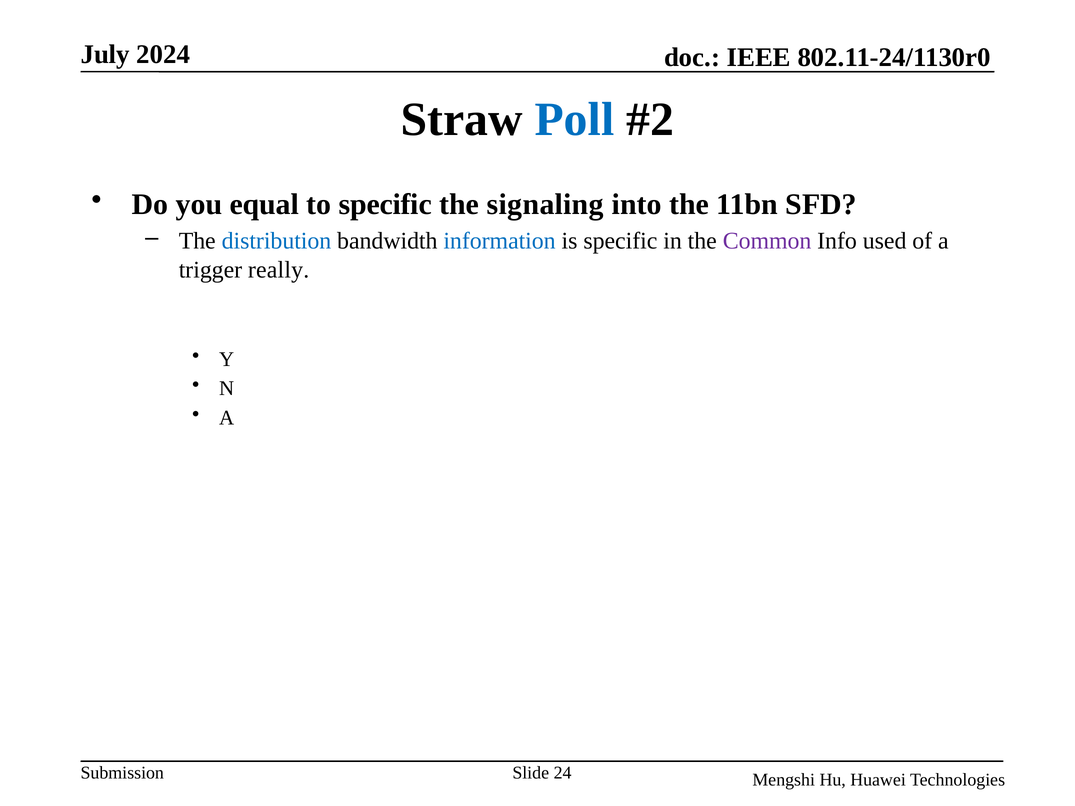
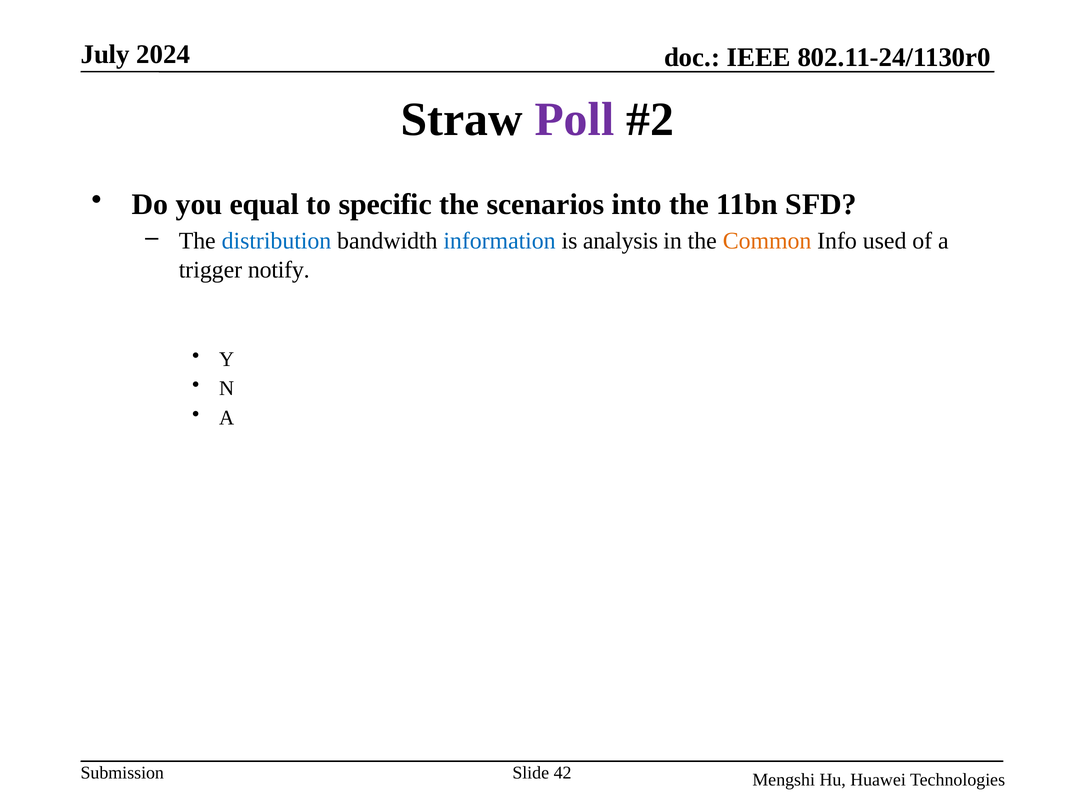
Poll colour: blue -> purple (574, 120)
signaling: signaling -> scenarios (545, 205)
is specific: specific -> analysis (620, 241)
Common colour: purple -> orange (767, 241)
really: really -> notify (279, 270)
24: 24 -> 42 (563, 773)
